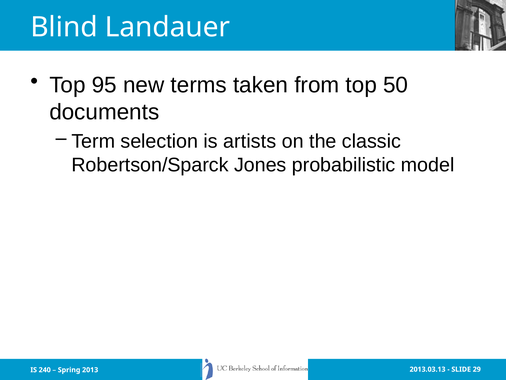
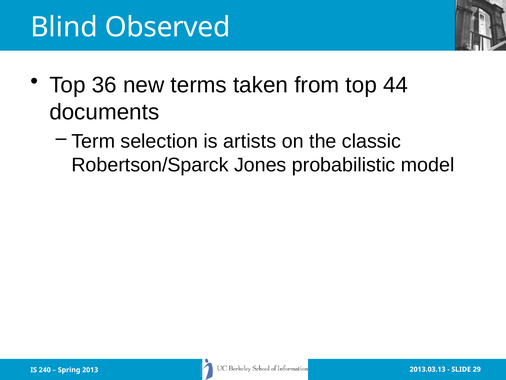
Landauer: Landauer -> Observed (168, 27)
95: 95 -> 36 (104, 85)
50: 50 -> 44 (396, 85)
